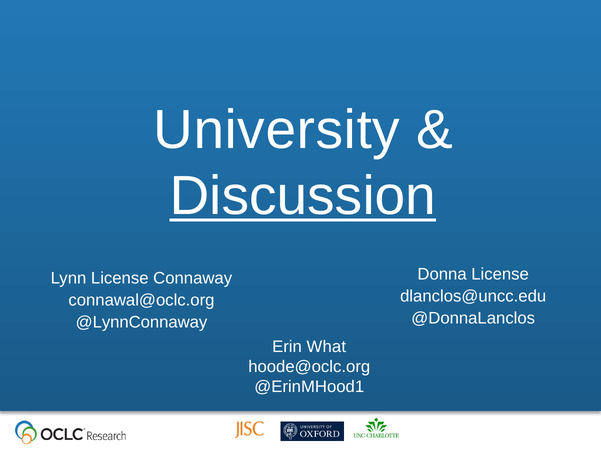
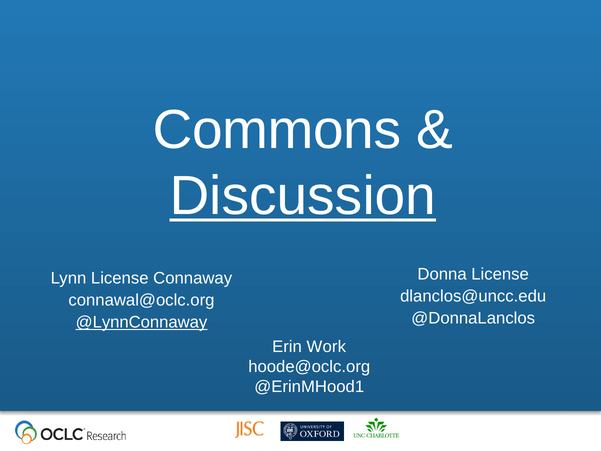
University: University -> Commons (277, 130)
@LynnConnaway underline: none -> present (142, 322)
What: What -> Work (326, 346)
